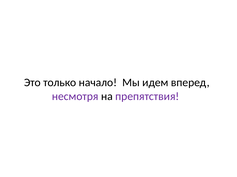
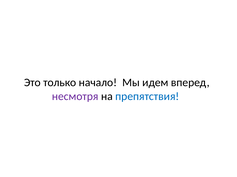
препятствия colour: purple -> blue (147, 97)
